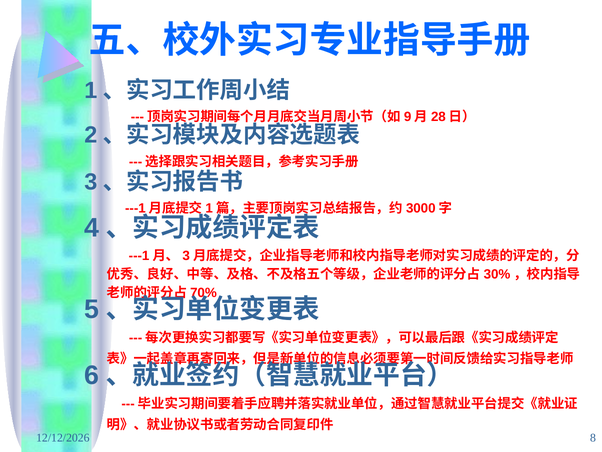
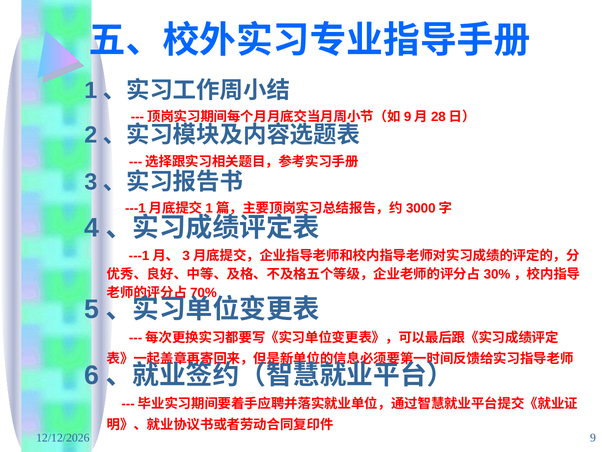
8: 8 -> 9 (593, 437)
